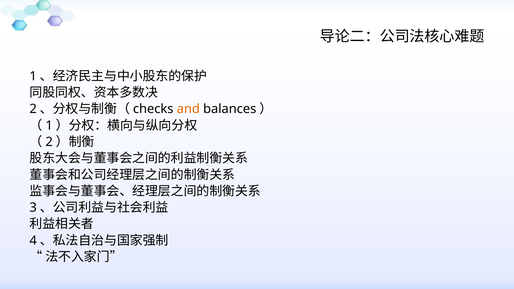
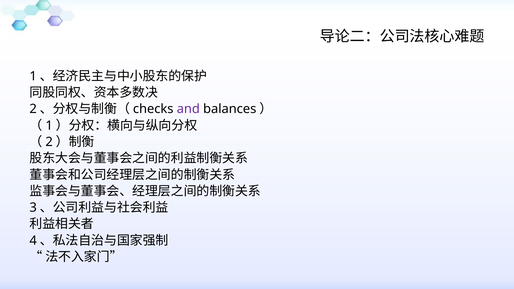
and colour: orange -> purple (188, 109)
